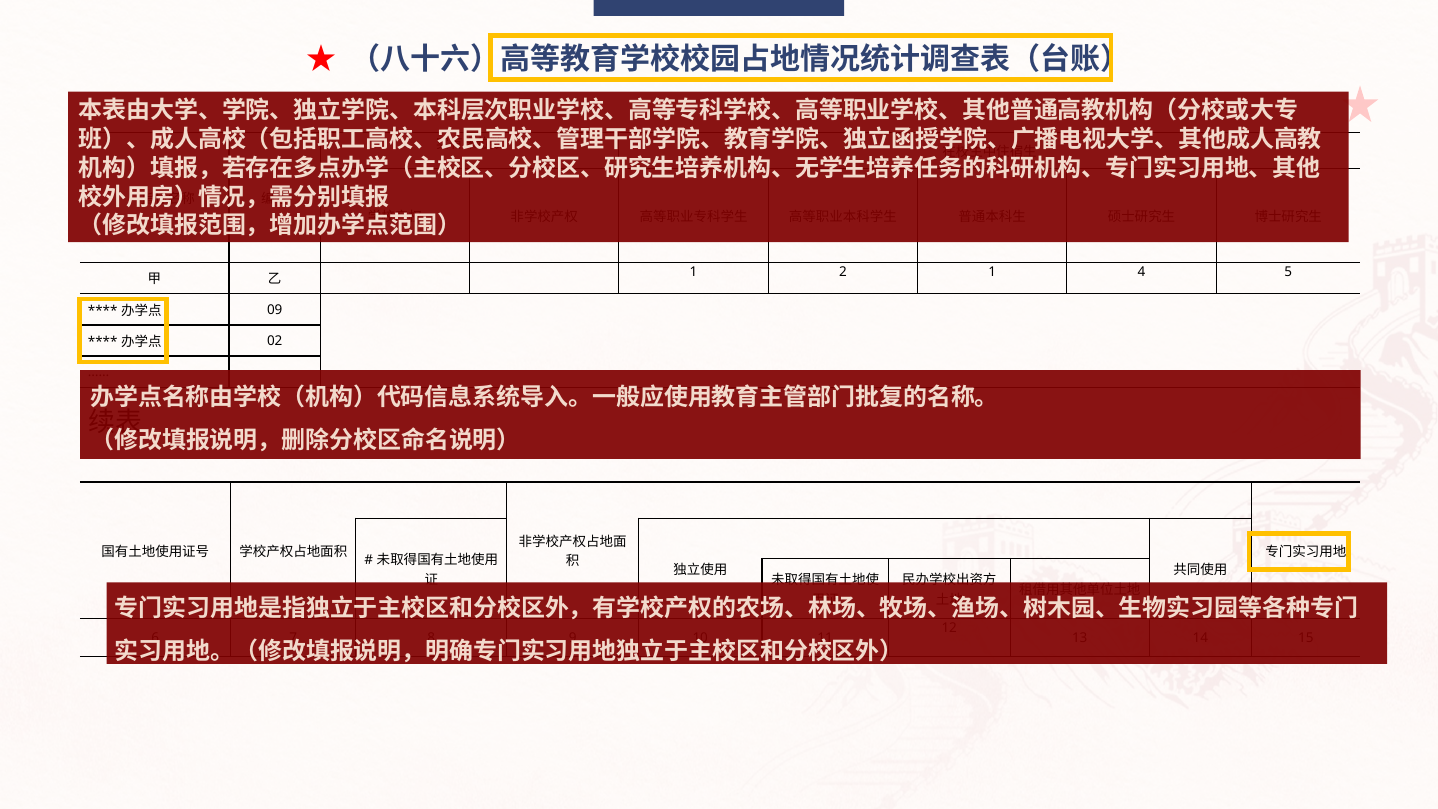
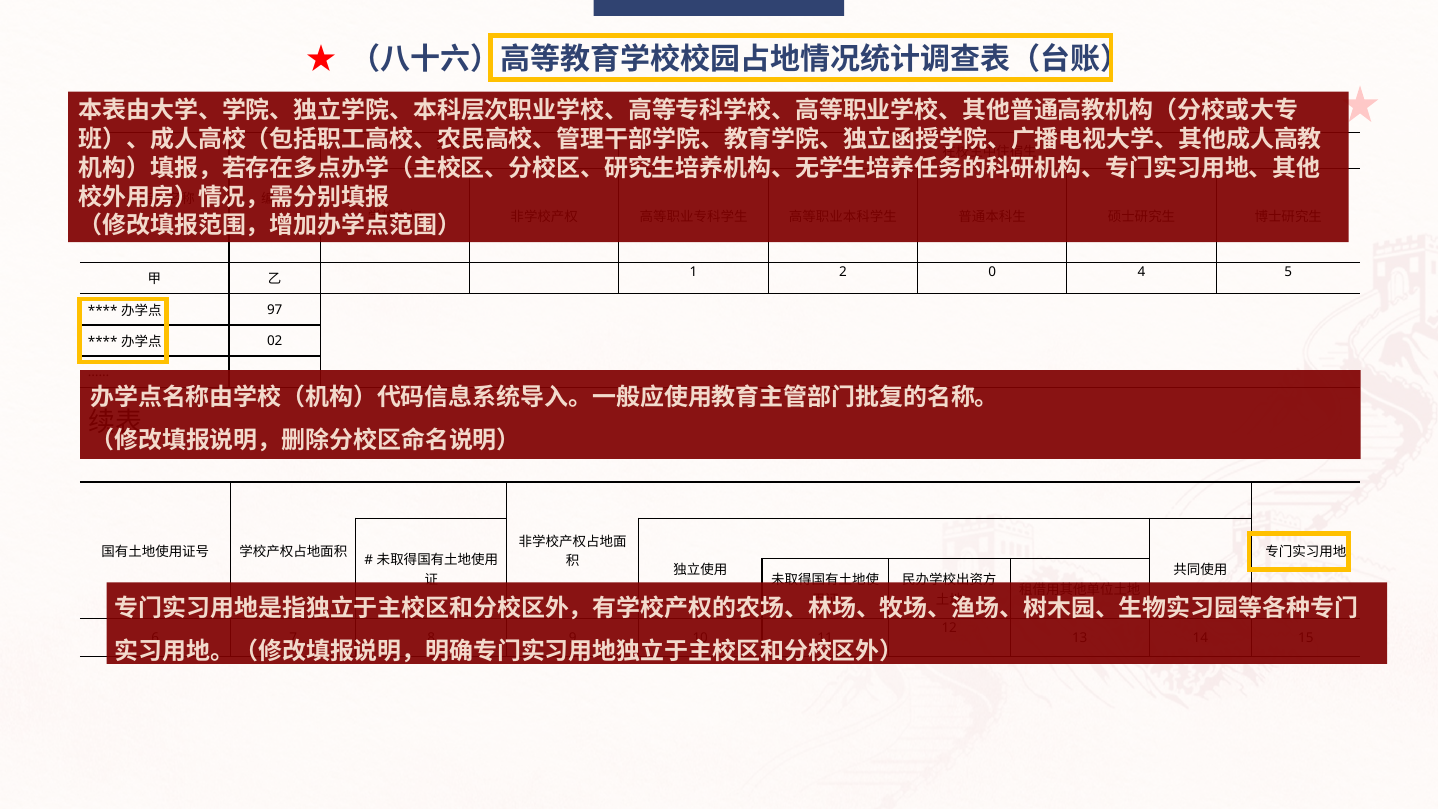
2 1: 1 -> 0 (992, 272)
09: 09 -> 97 (275, 310)
